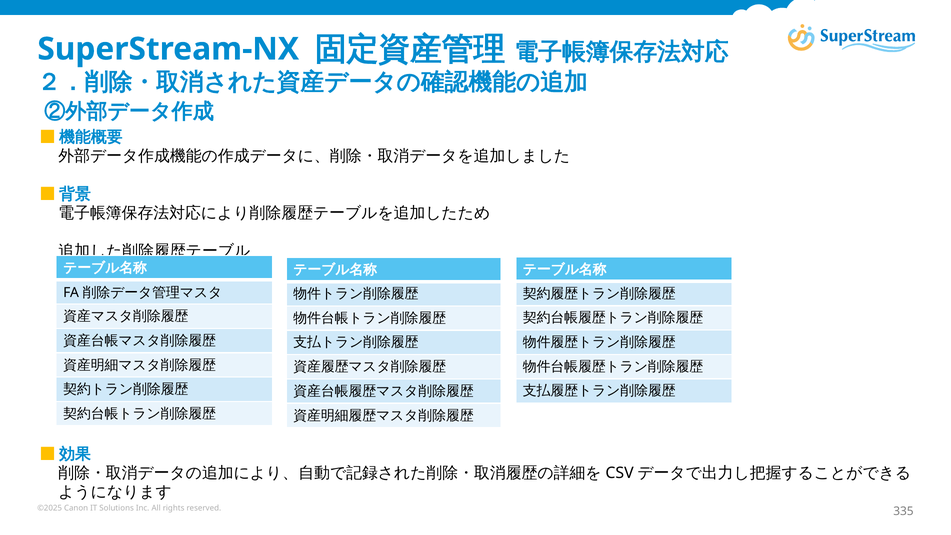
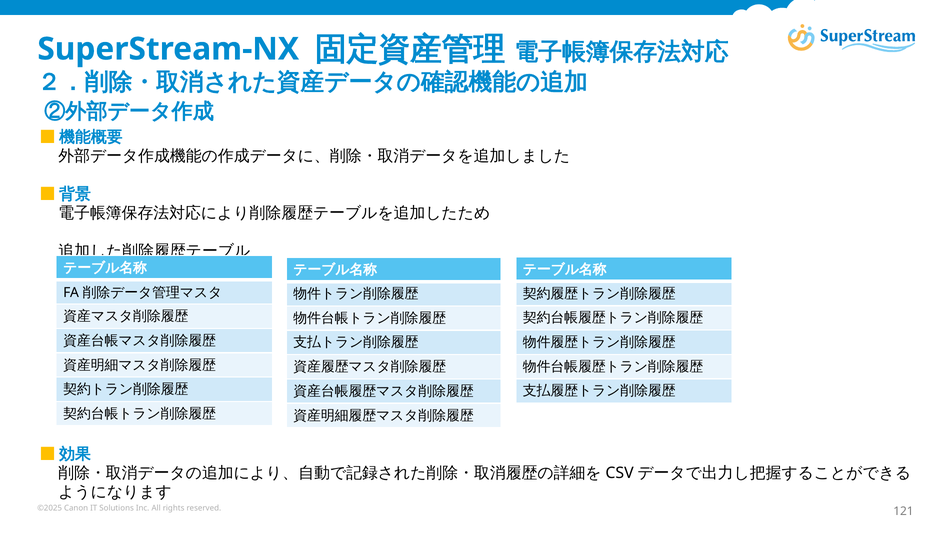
335: 335 -> 121 (903, 511)
